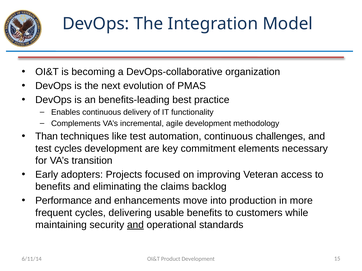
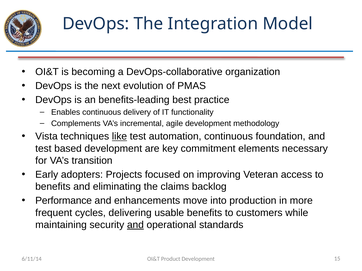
Than: Than -> Vista (46, 137)
like underline: none -> present (119, 137)
challenges: challenges -> foundation (281, 137)
test cycles: cycles -> based (68, 149)
